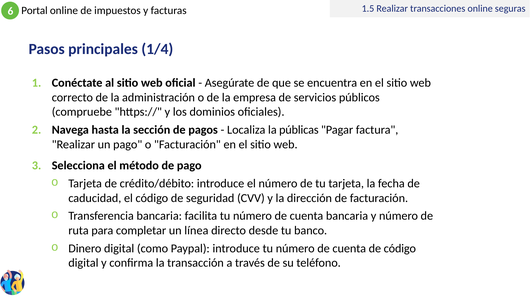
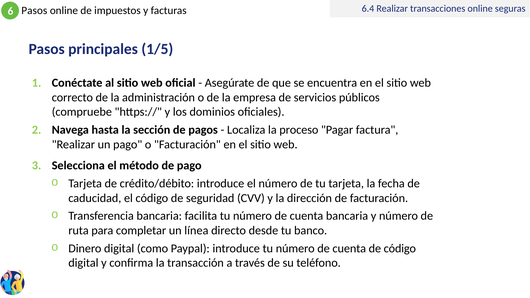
1.5: 1.5 -> 6.4 (368, 9)
Portal: Portal -> Pasos (34, 11)
1/4: 1/4 -> 1/5 (157, 49)
públicas: públicas -> proceso (299, 130)
